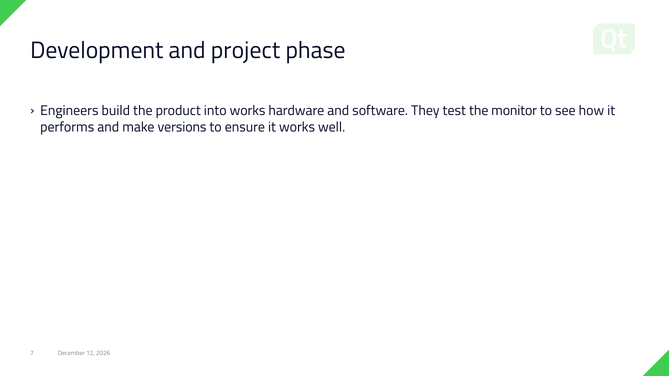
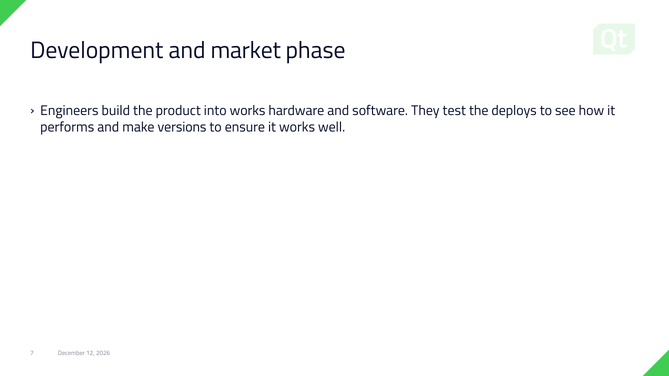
project: project -> market (246, 51)
monitor: monitor -> deploys (514, 111)
